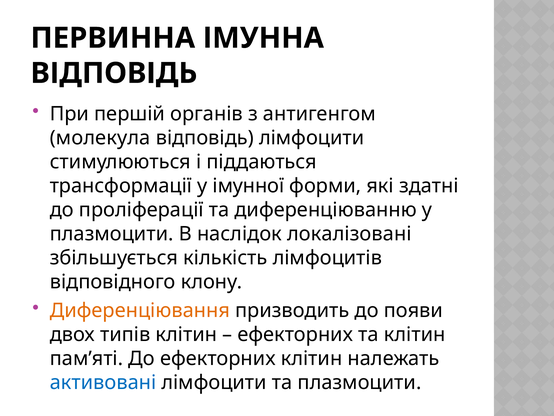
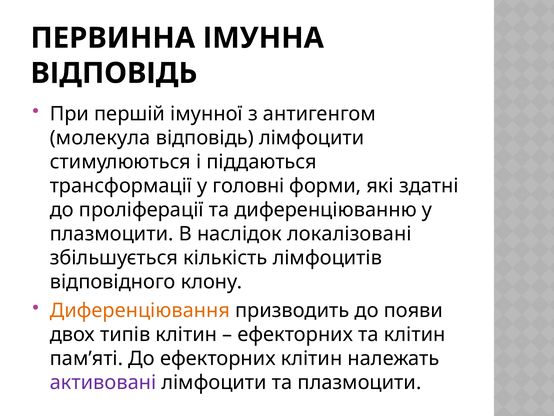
органів: органів -> імунної (206, 114)
імунної: імунної -> головні (248, 186)
активовані colour: blue -> purple (103, 382)
